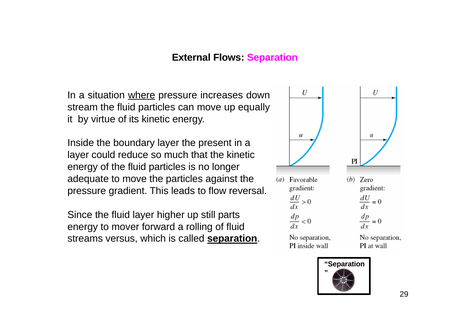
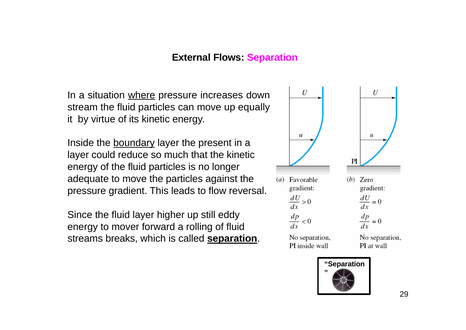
boundary underline: none -> present (134, 143)
parts: parts -> eddy (229, 215)
versus: versus -> breaks (122, 239)
